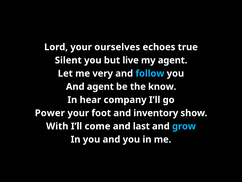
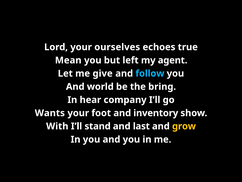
Silent: Silent -> Mean (68, 60)
live: live -> left (131, 60)
very: very -> give (103, 73)
And agent: agent -> world (100, 86)
know: know -> bring (162, 86)
Power: Power -> Wants (50, 113)
come: come -> stand (98, 126)
grow colour: light blue -> yellow (184, 126)
